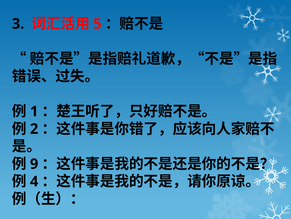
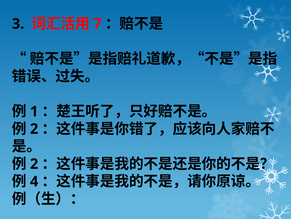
5: 5 -> 7 (97, 24)
9: 9 -> 2 (34, 163)
